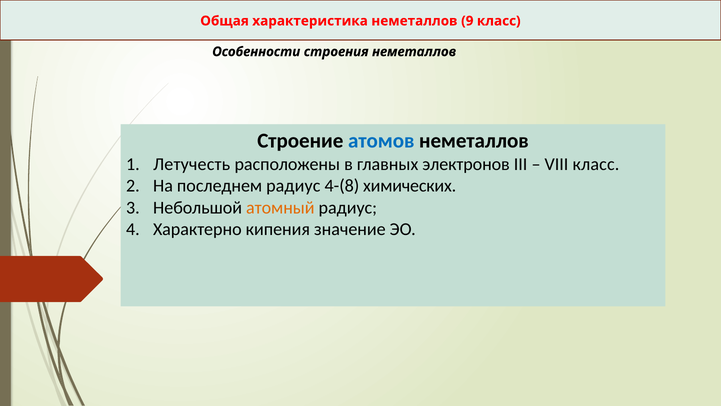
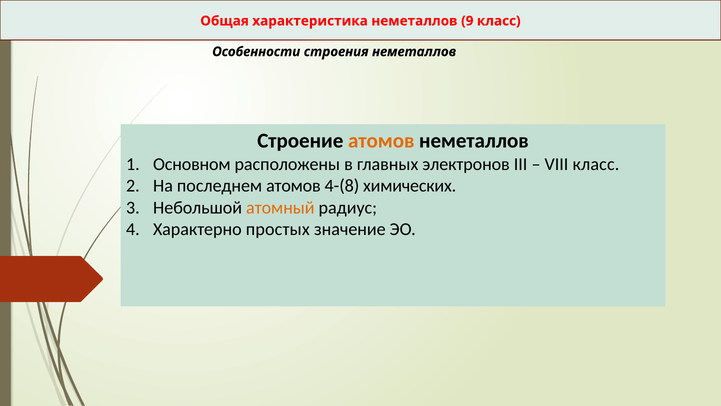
атомов colour: blue -> orange (381, 141)
Летучесть: Летучесть -> Основном (192, 164)
последнем радиус: радиус -> атомов (293, 186)
кипения: кипения -> простых (278, 229)
